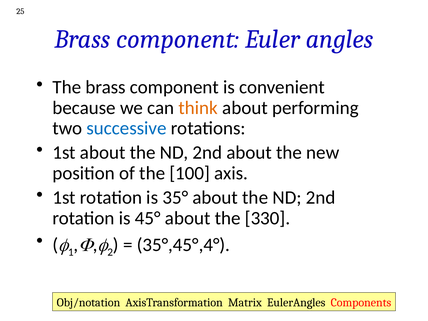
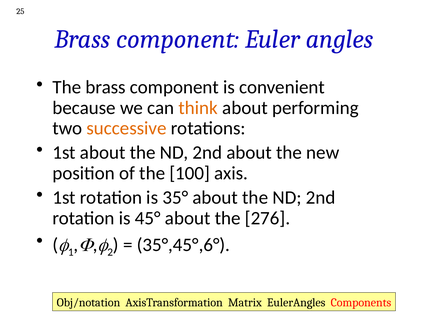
successive colour: blue -> orange (127, 128)
330: 330 -> 276 (268, 218)
35°,45°,4°: 35°,45°,4° -> 35°,45°,6° (183, 245)
